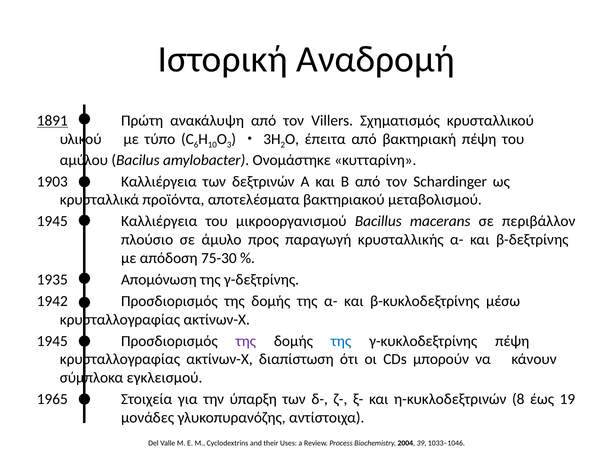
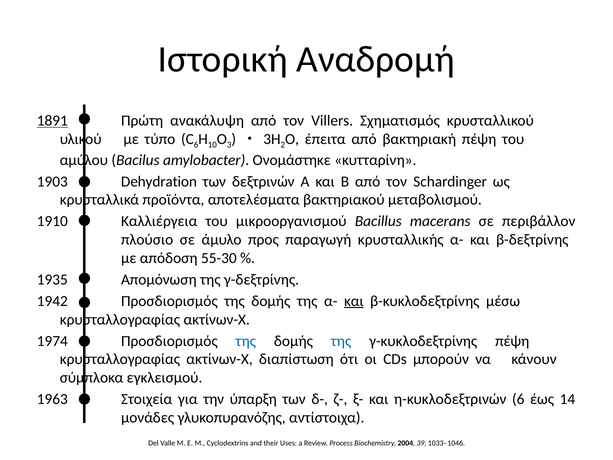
1903 Καλλιέργεια: Καλλιέργεια -> Dehydration (159, 181)
1945: 1945 -> 1910 (52, 221)
75-30: 75-30 -> 55-30 (219, 258)
και underline: none -> present (354, 301)
1945: 1945 -> 1974 (52, 341)
της colour: purple -> blue (246, 341)
1965: 1965 -> 1963 (52, 399)
η-κυκλοδεξτρινών 8: 8 -> 6 (518, 399)
19: 19 -> 14 (567, 399)
